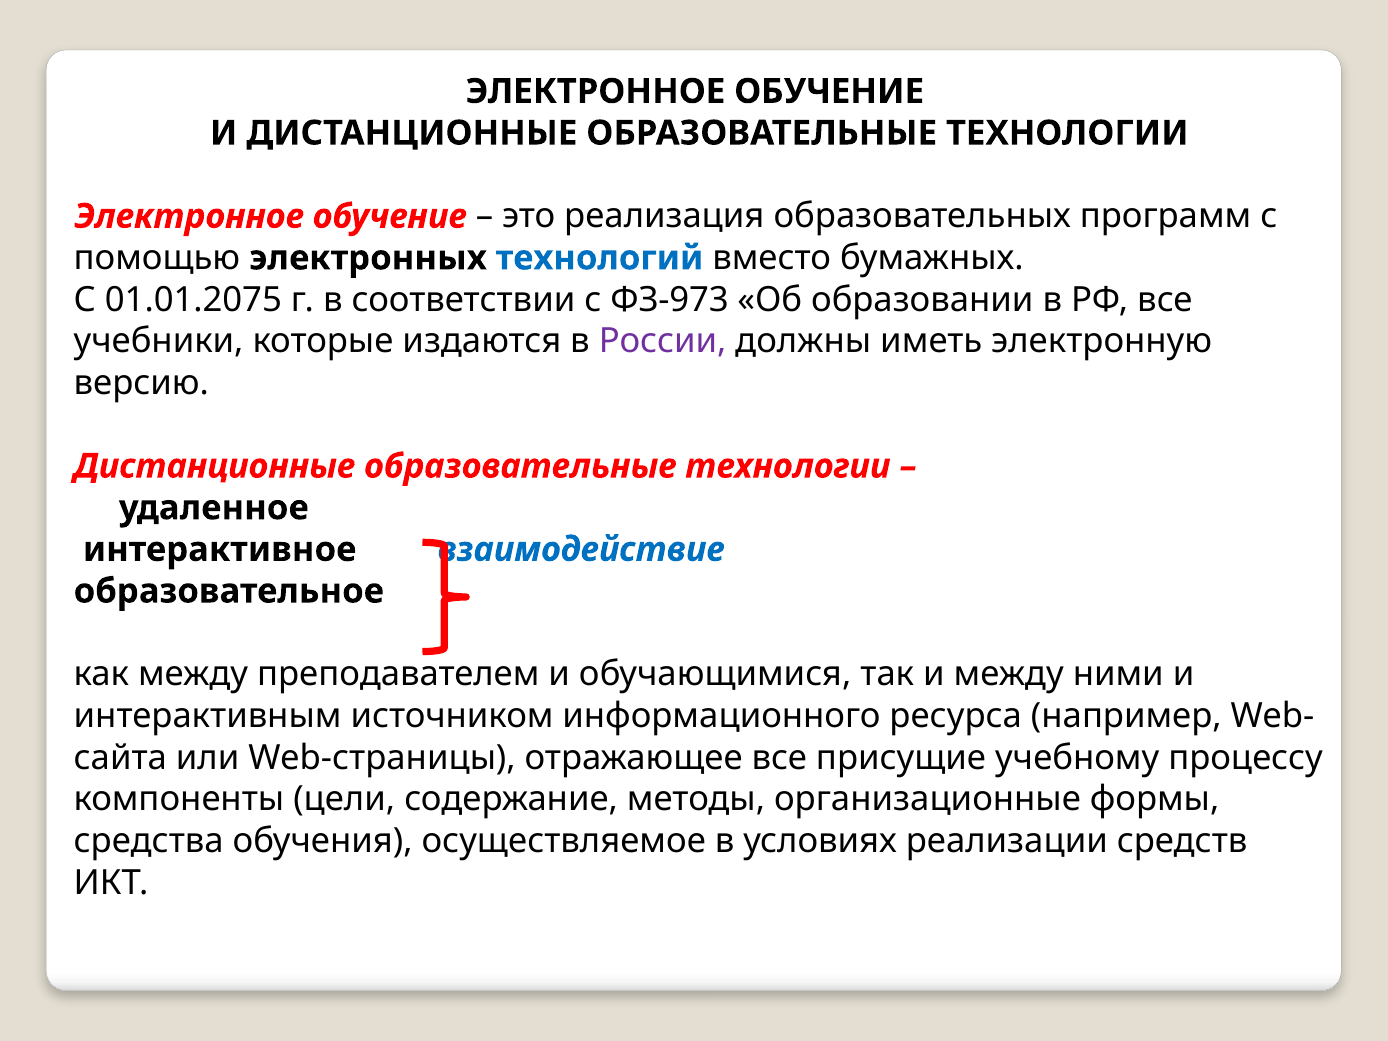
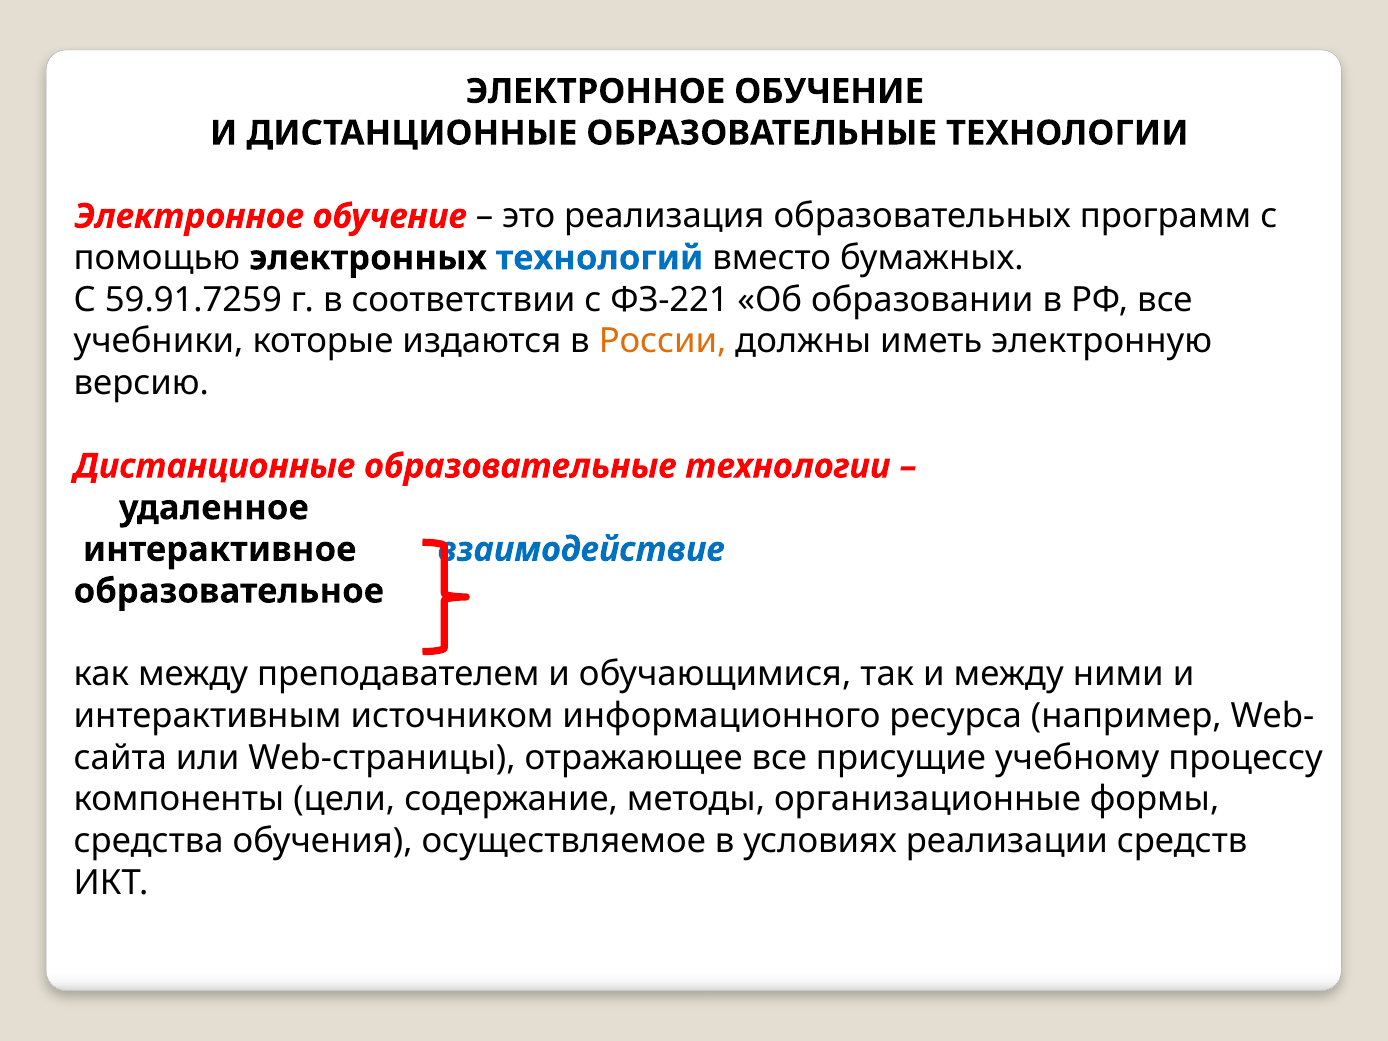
01.01.2075: 01.01.2075 -> 59.91.7259 (193, 300)
ФЗ-973: ФЗ-973 -> ФЗ-221 (670, 300)
России colour: purple -> orange (663, 341)
